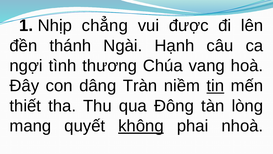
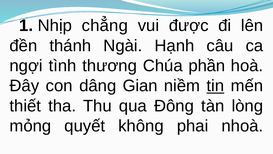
vang: vang -> phần (207, 66)
Tràn: Tràn -> Gian (140, 86)
mang: mang -> mỏng (30, 126)
không underline: present -> none (141, 126)
